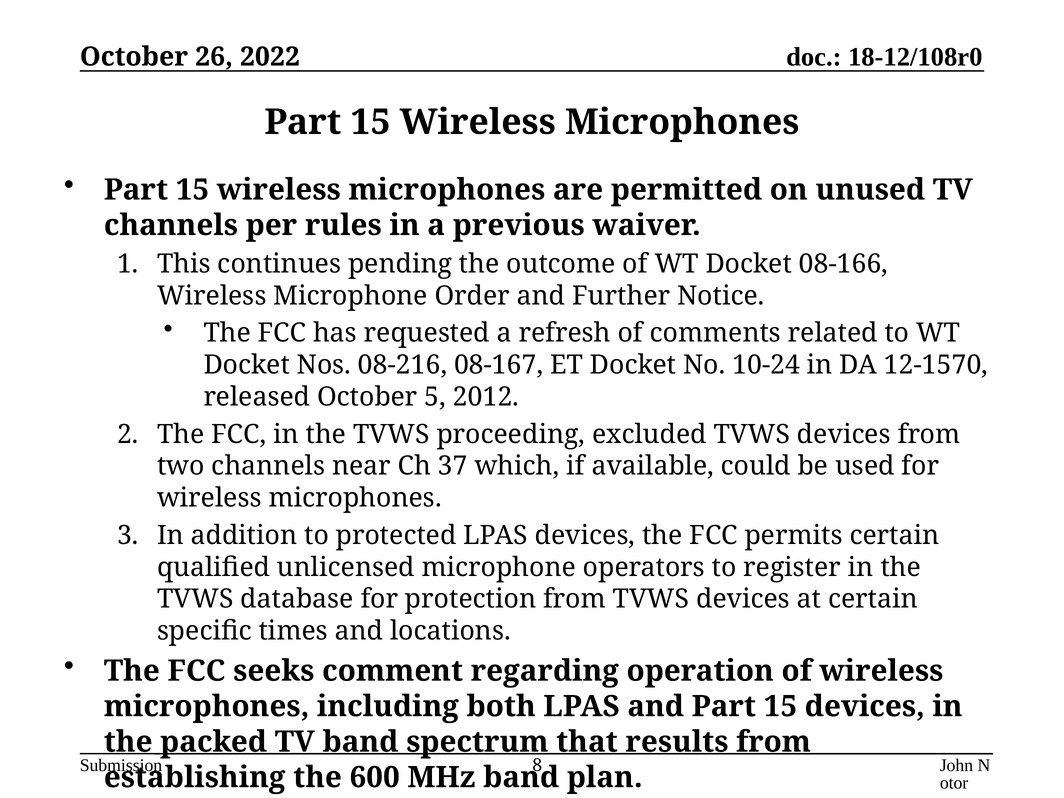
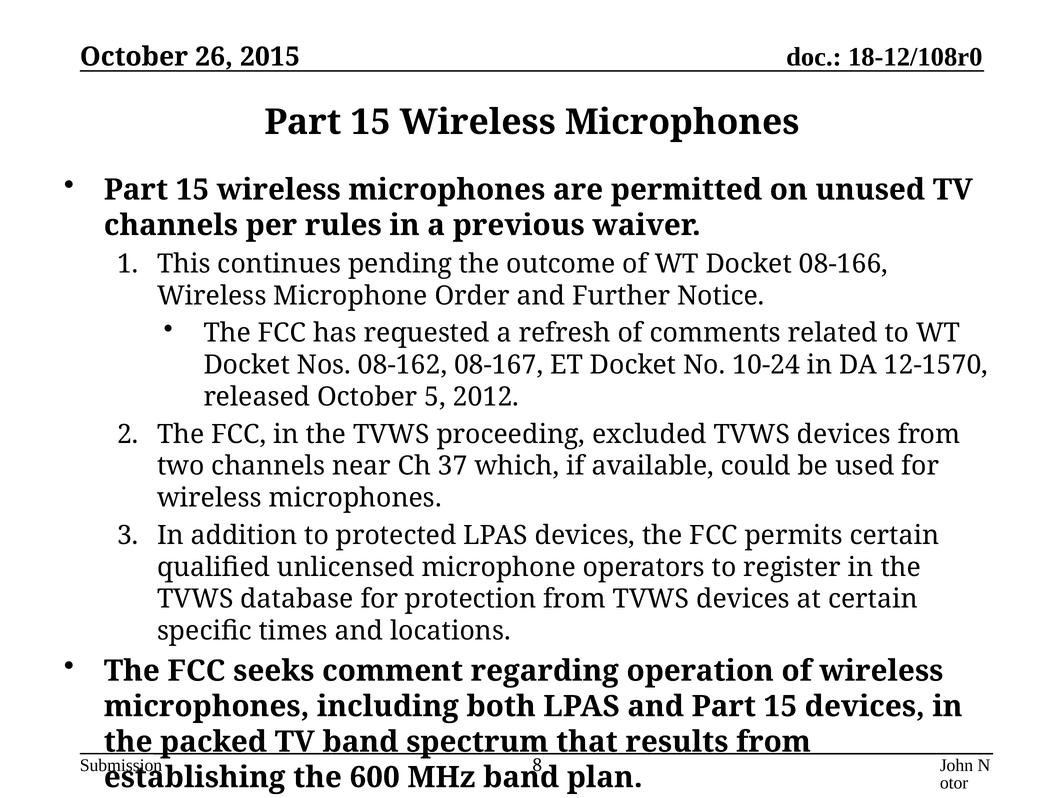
2022: 2022 -> 2015 (270, 57)
08-216: 08-216 -> 08-162 (403, 365)
